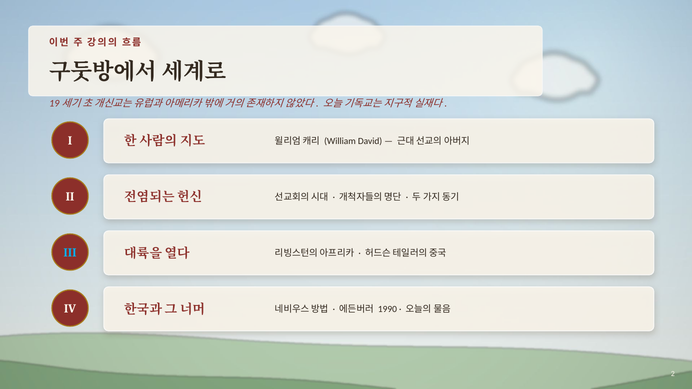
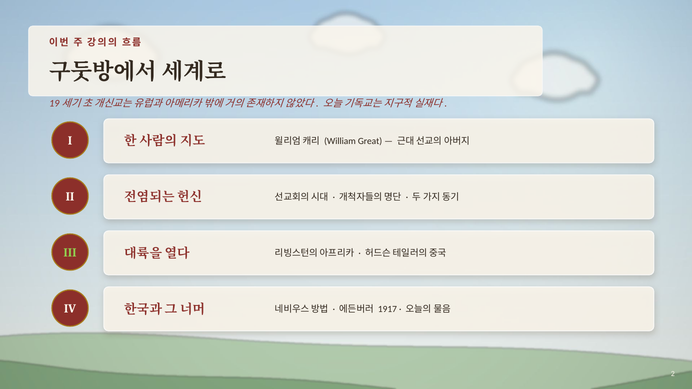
David: David -> Great (370, 141)
III colour: light blue -> light green (70, 253)
1990: 1990 -> 1917 (387, 309)
